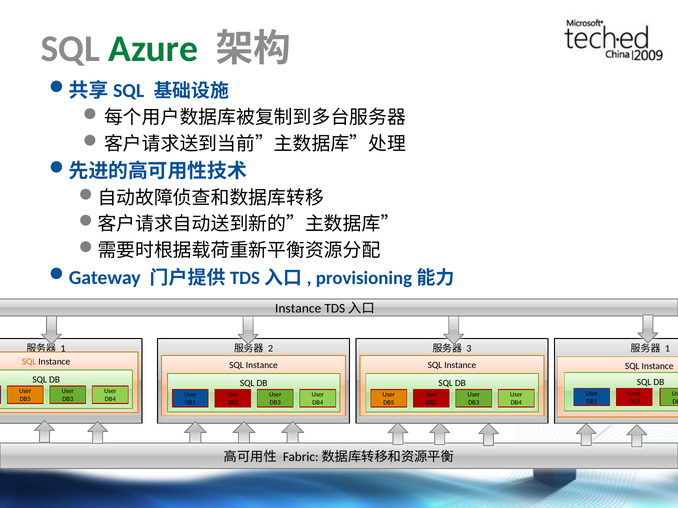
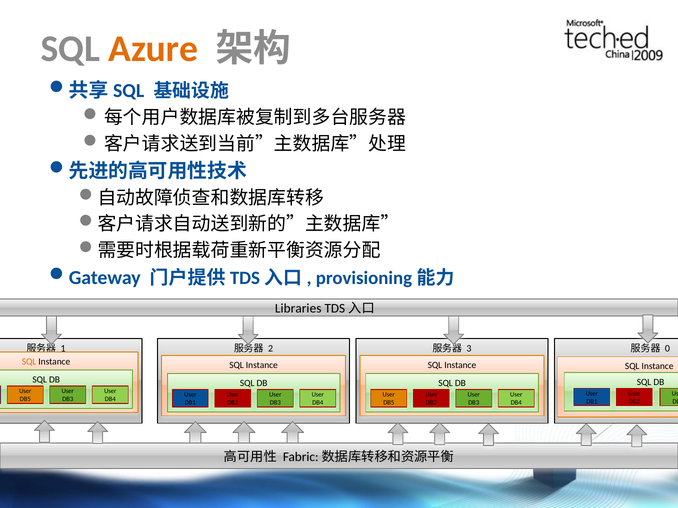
Azure colour: green -> orange (153, 49)
Instance: Instance -> Libraries (298, 309)
1: 1 -> 0 (667, 349)
